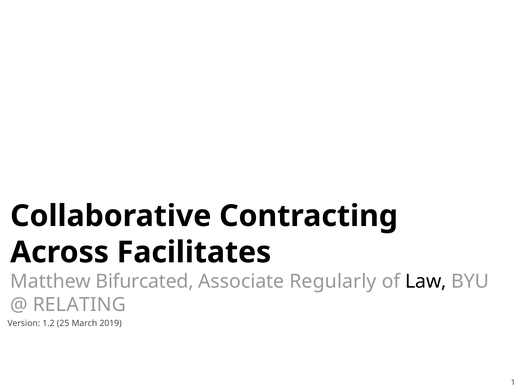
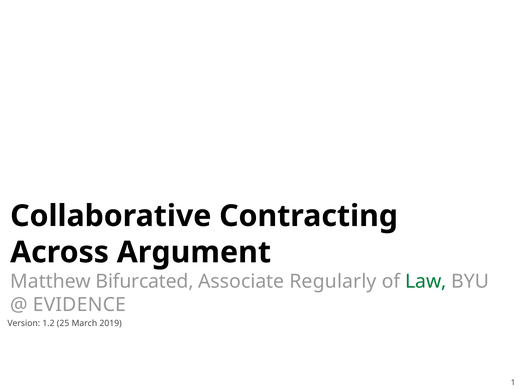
Facilitates: Facilitates -> Argument (194, 252)
Law colour: black -> green (426, 282)
RELATING: RELATING -> EVIDENCE (79, 305)
